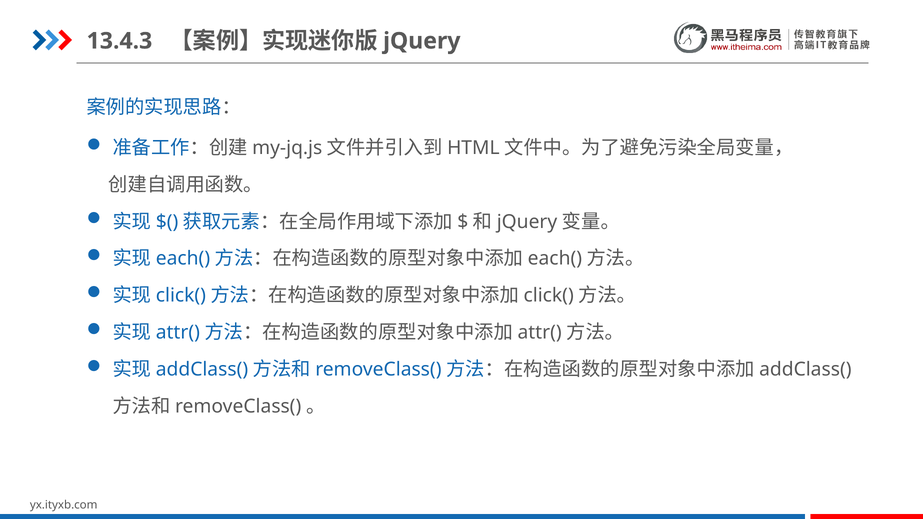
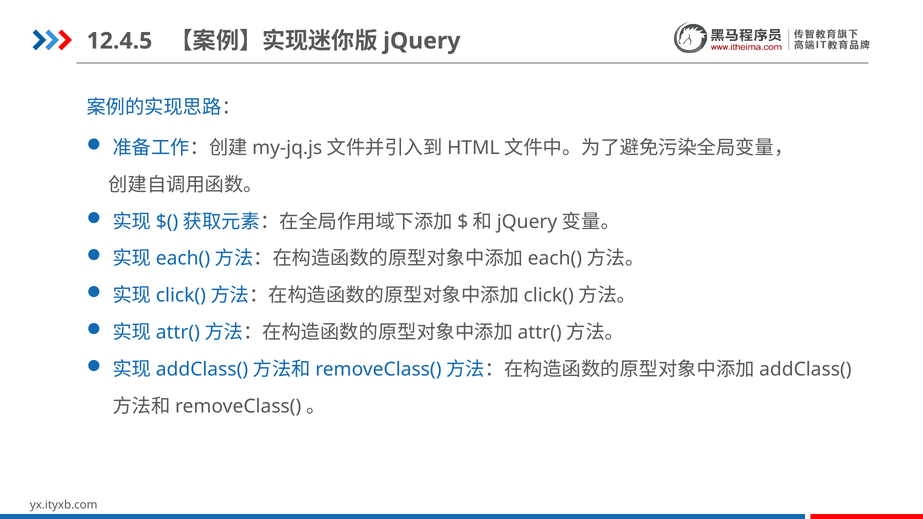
13.4.3: 13.4.3 -> 12.4.5 (119, 41)
